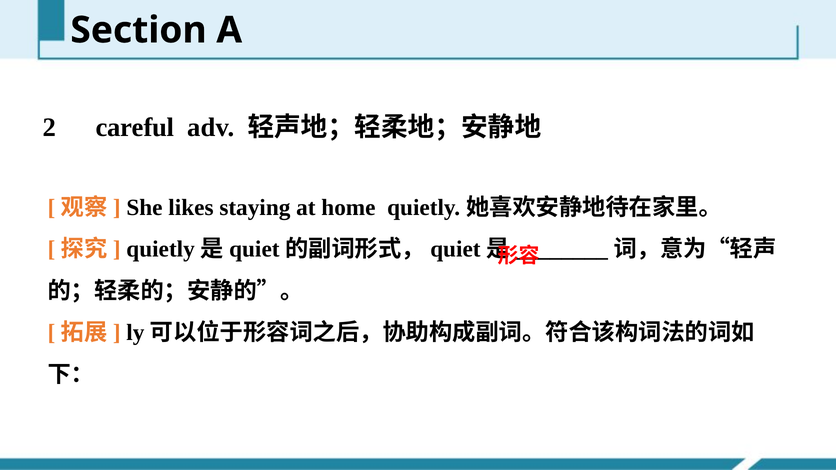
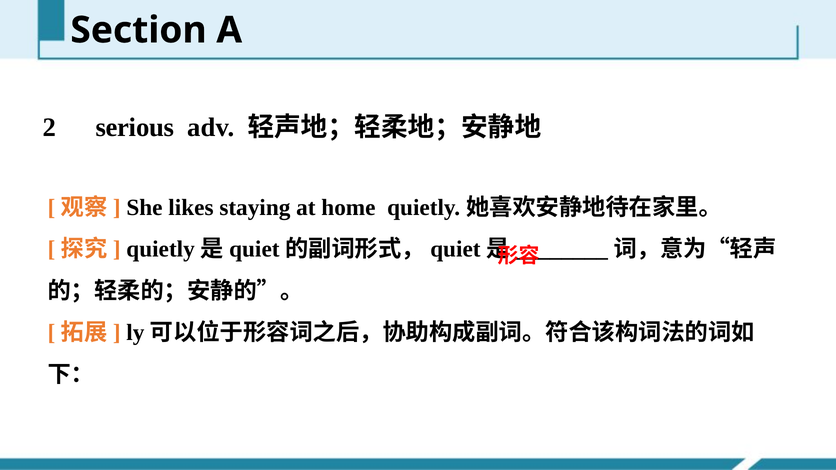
careful: careful -> serious (135, 128)
